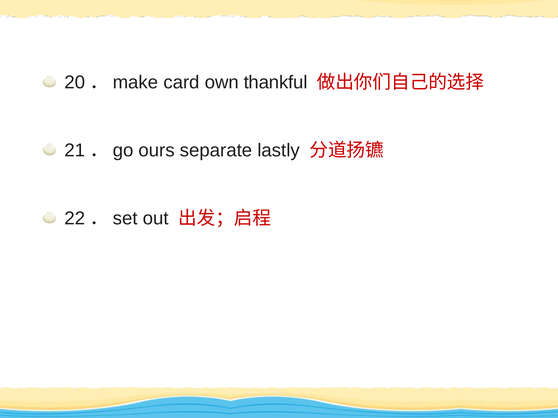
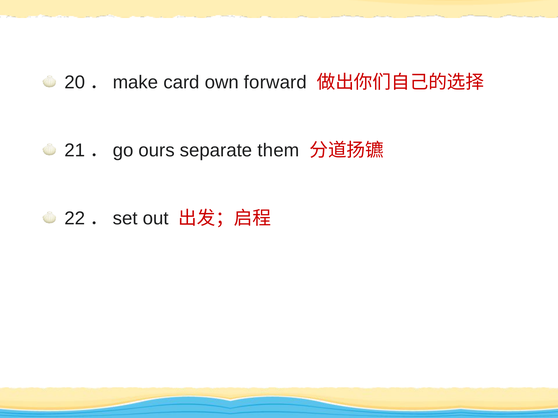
thankful: thankful -> forward (275, 82)
lastly: lastly -> them (279, 151)
